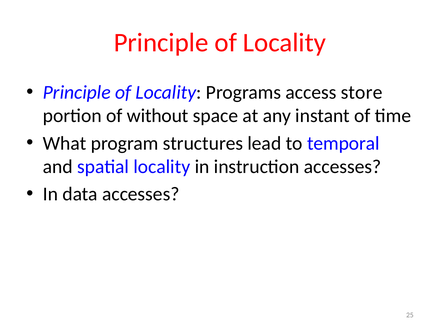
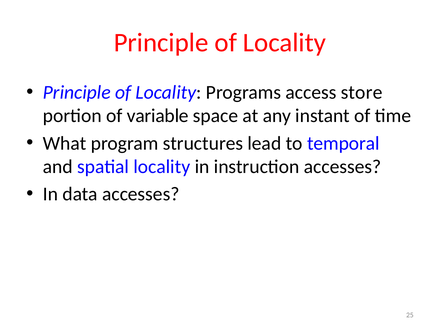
without: without -> variable (158, 116)
